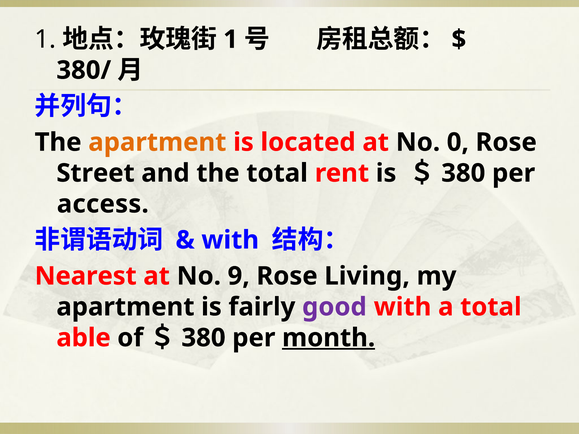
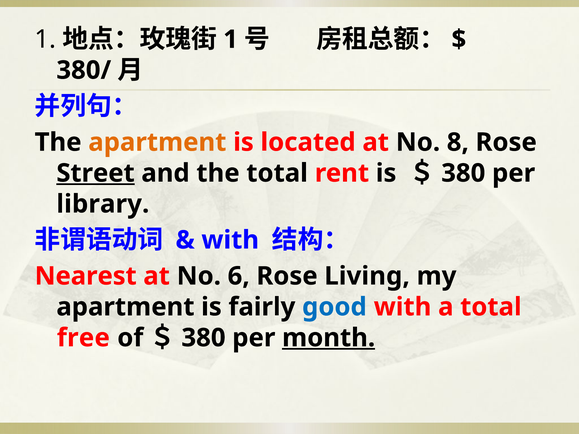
0: 0 -> 8 (458, 142)
Street underline: none -> present (96, 173)
access: access -> library (103, 204)
9: 9 -> 6 (239, 276)
good colour: purple -> blue (334, 307)
able: able -> free (83, 338)
